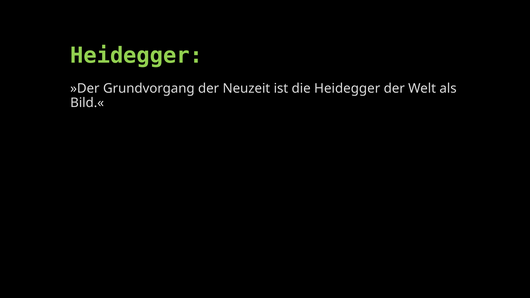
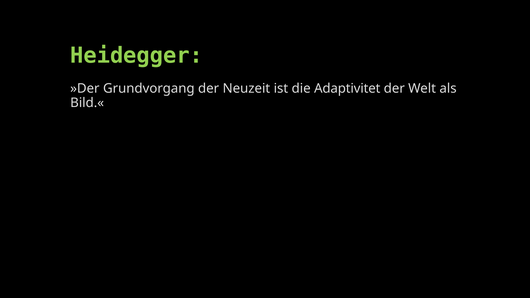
die Heidegger: Heidegger -> Adaptivitet (347, 89)
